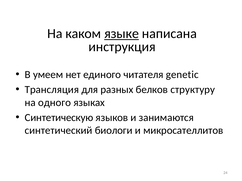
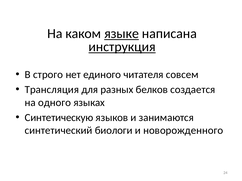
инструкция underline: none -> present (122, 47)
умеем: умеем -> строго (48, 75)
genetic: genetic -> совсем (182, 75)
структуру: структуру -> создается (193, 90)
микросателлитов: микросателлитов -> новорожденного (183, 131)
